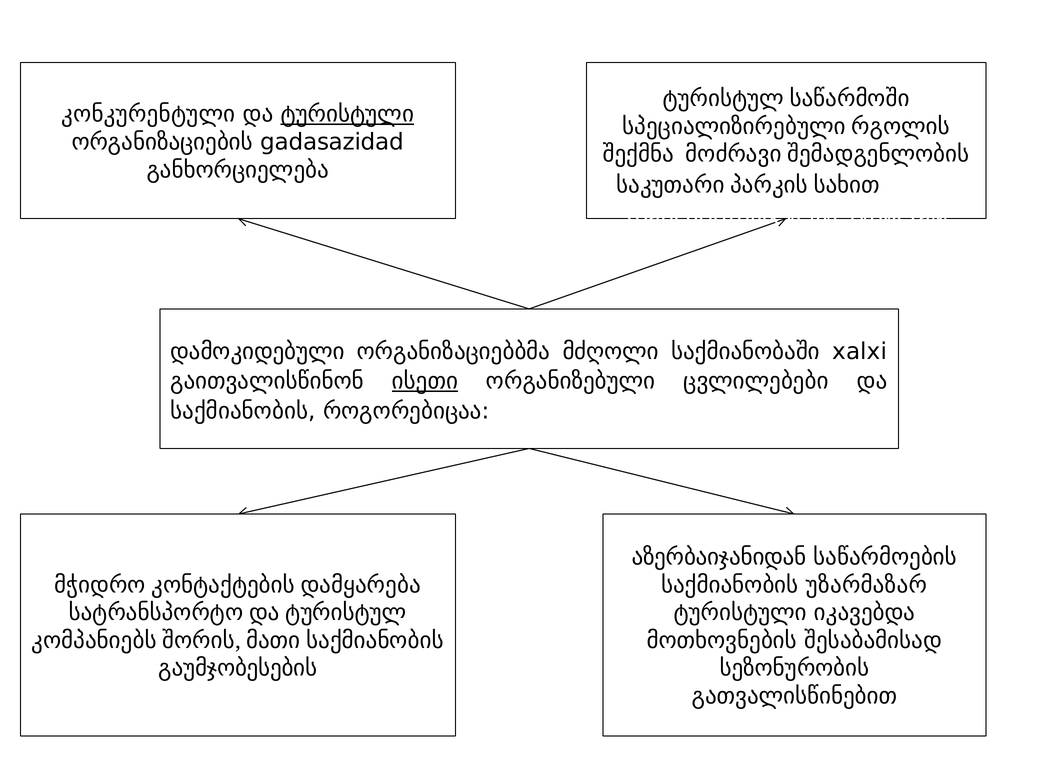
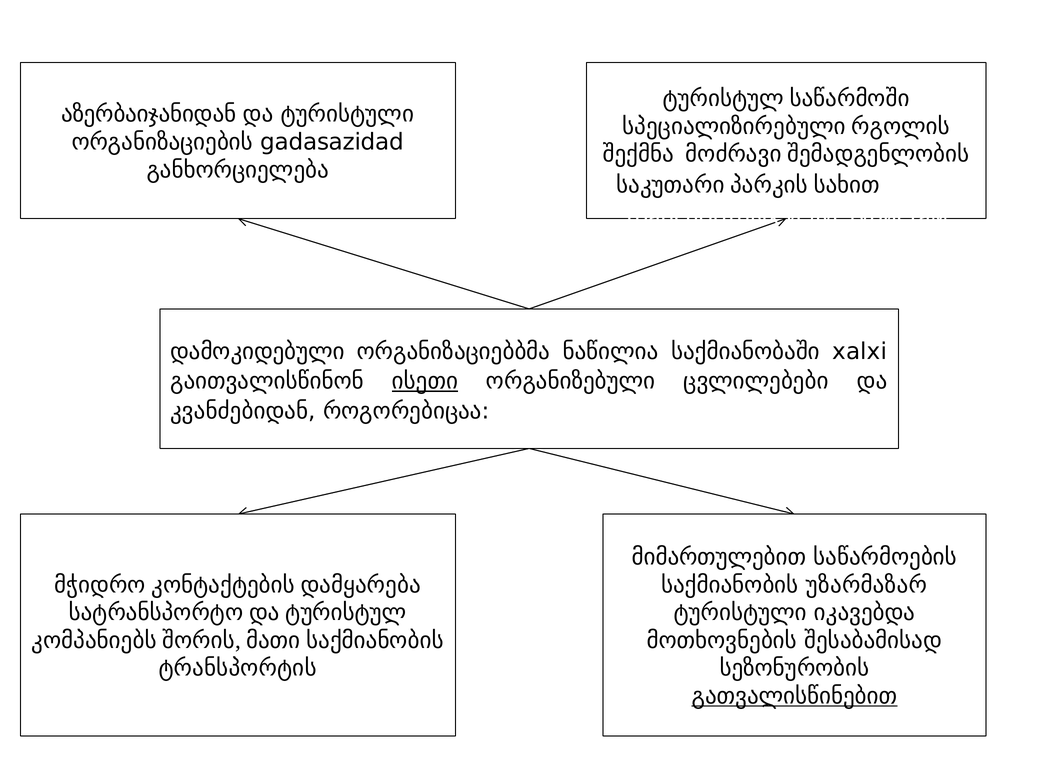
კონკურენტული: კონკურენტული -> აზერბაიჯანიდან (149, 114)
ტურისტული underline: present -> none (347, 114)
მძღოლი: მძღოლი -> ნაწილია (611, 351)
საქმიანობის: საქმიანობის -> კვანძებიდან (243, 411)
აზერბაიჯანიდან: აზერბაიჯანიდან -> მიმართულებით (719, 557)
გაუმჯობესების: გაუმჯობესების -> ტრანსპორტის (238, 668)
გათვალისწინებით underline: none -> present (795, 696)
